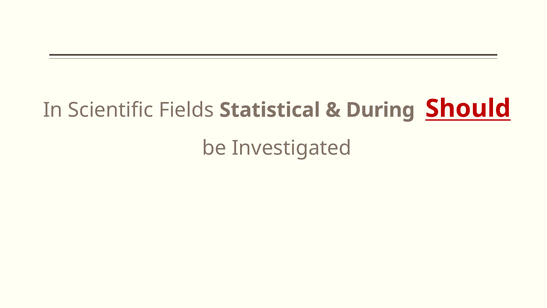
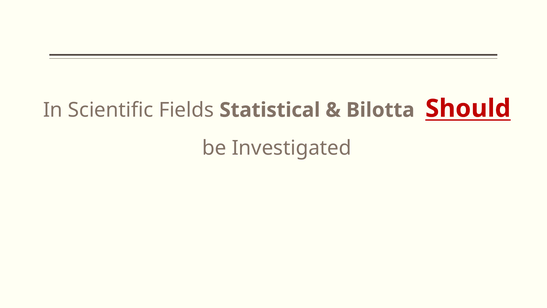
During: During -> Bilotta (380, 110)
